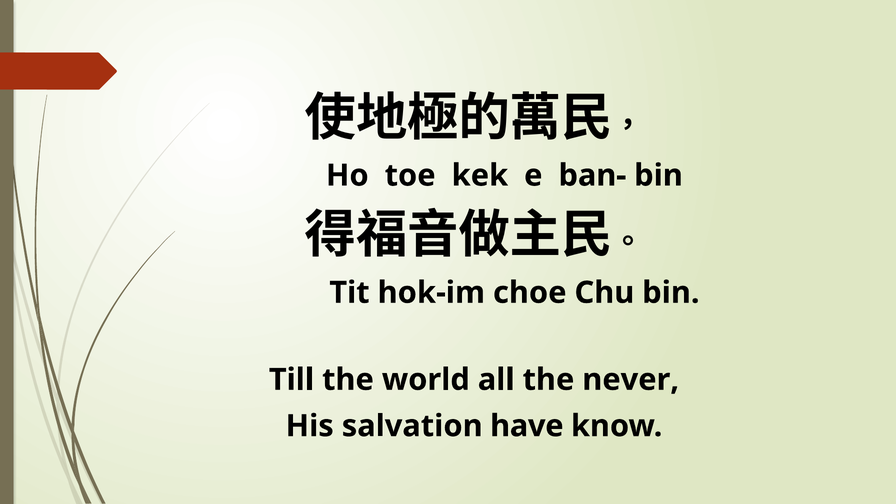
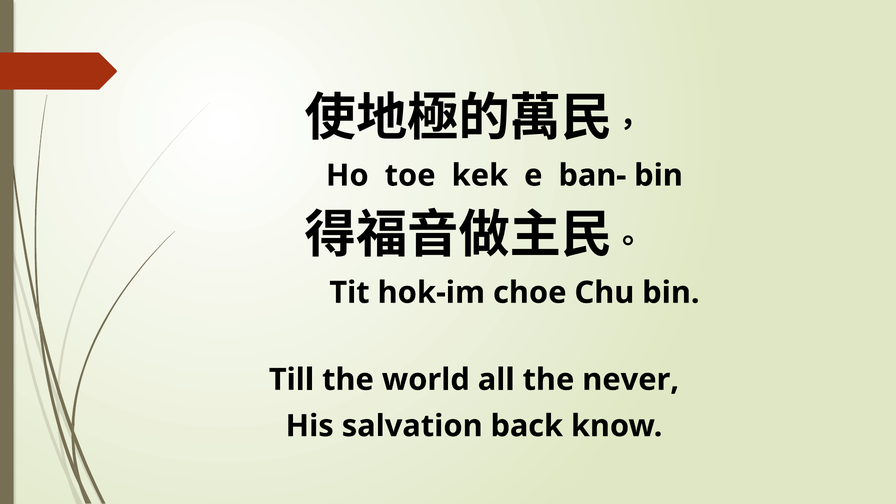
have: have -> back (527, 426)
